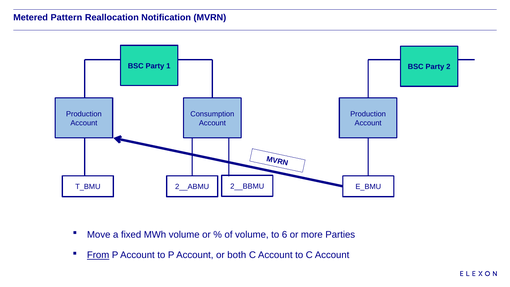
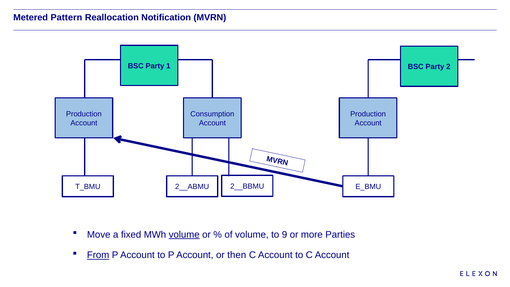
volume underline: none -> present (184, 235)
6: 6 -> 9 (285, 235)
both: both -> then (237, 255)
